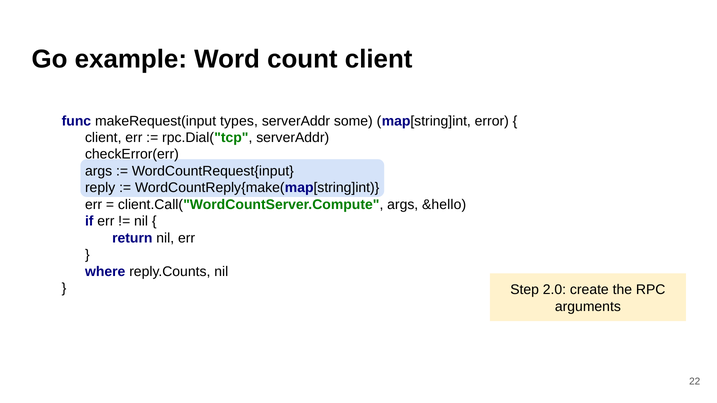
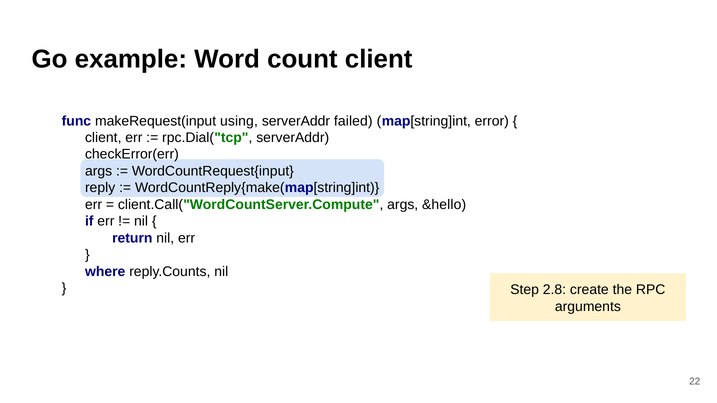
types: types -> using (239, 121)
some: some -> failed (353, 121)
2.0: 2.0 -> 2.8 (554, 290)
